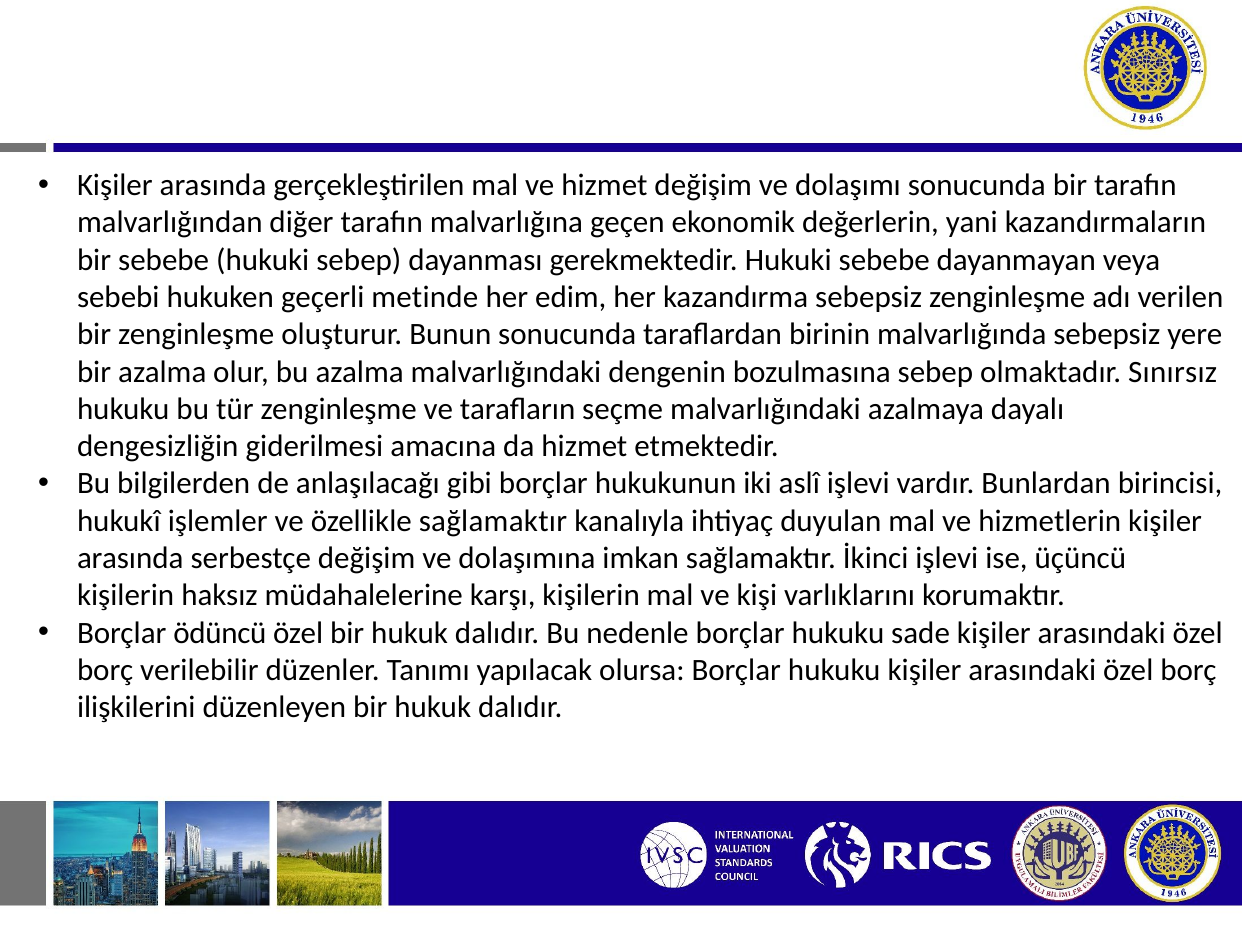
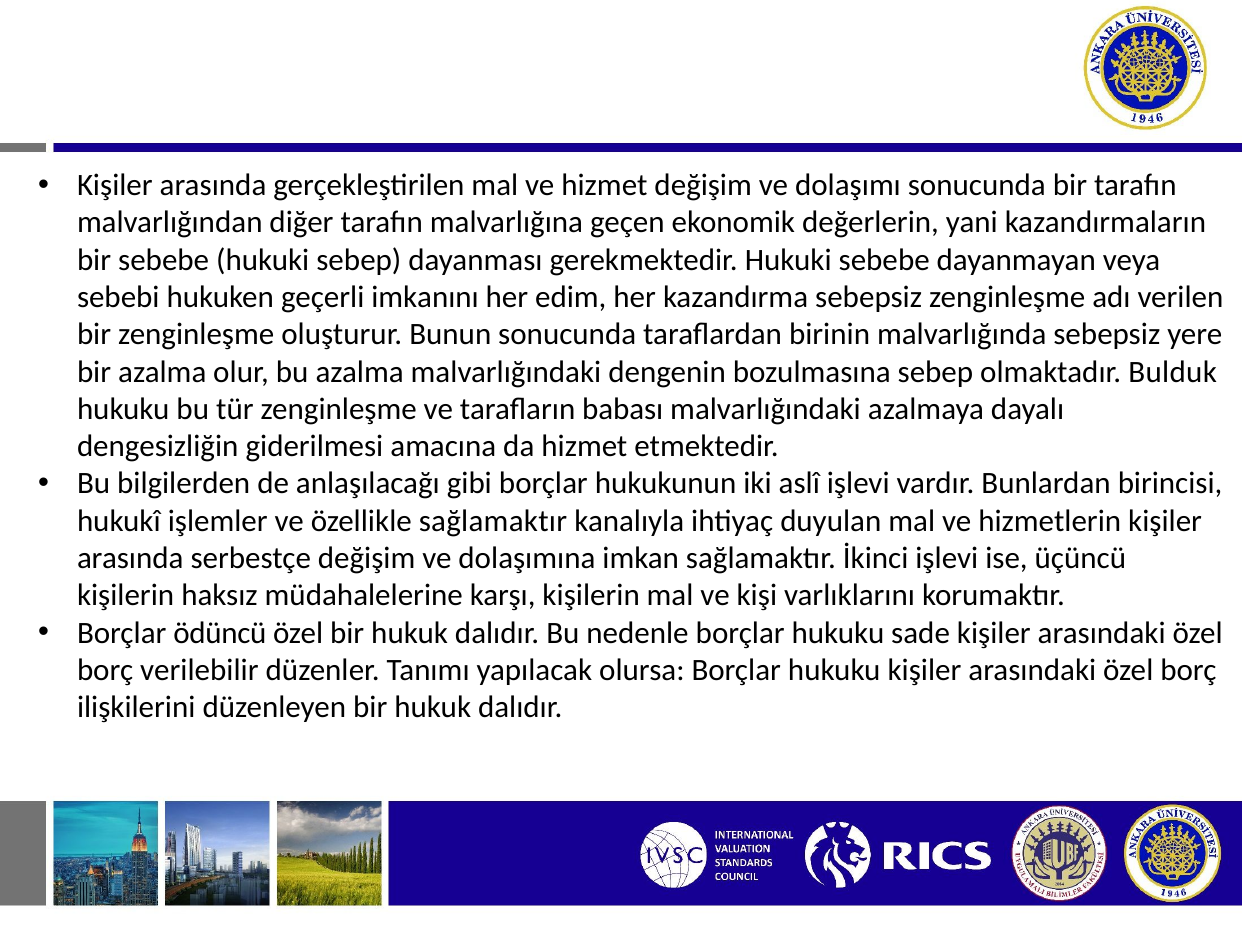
metinde: metinde -> imkanını (425, 297)
Sınırsız: Sınırsız -> Bulduk (1173, 372)
seçme: seçme -> babası (623, 409)
